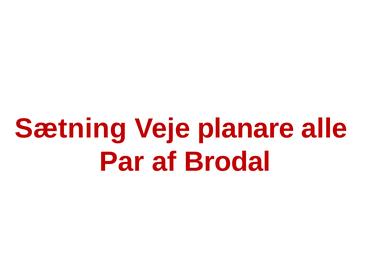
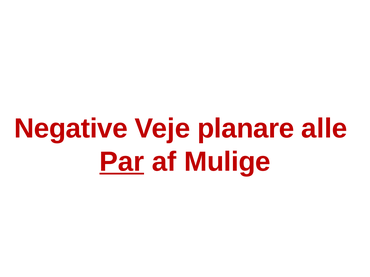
Sætning: Sætning -> Negative (71, 129)
Par underline: none -> present (122, 162)
Brodal: Brodal -> Mulige (227, 162)
